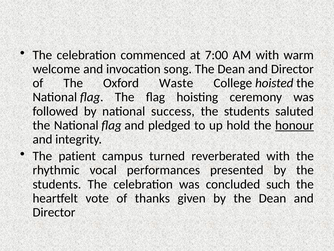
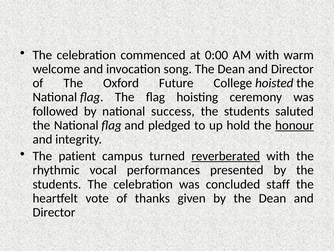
7:00: 7:00 -> 0:00 (217, 55)
Waste: Waste -> Future (176, 83)
reverberated underline: none -> present (226, 156)
such: such -> staff (278, 184)
